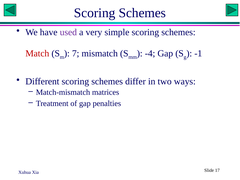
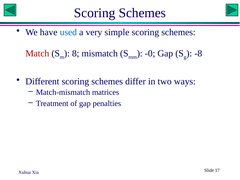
used colour: purple -> blue (68, 32)
7: 7 -> 8 (76, 53)
-4: -4 -> -0 (150, 53)
-1: -1 -> -8 (198, 53)
